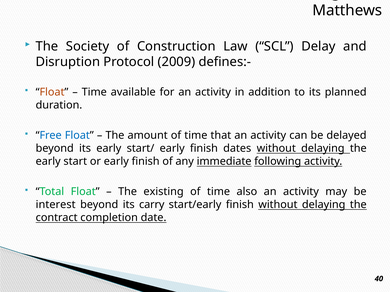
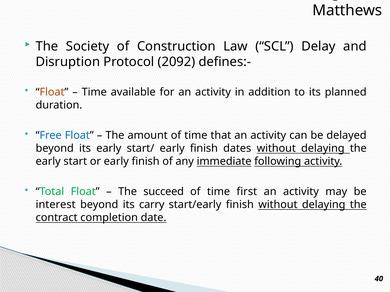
2009: 2009 -> 2092 (176, 62)
existing: existing -> succeed (164, 192)
also: also -> first (247, 192)
